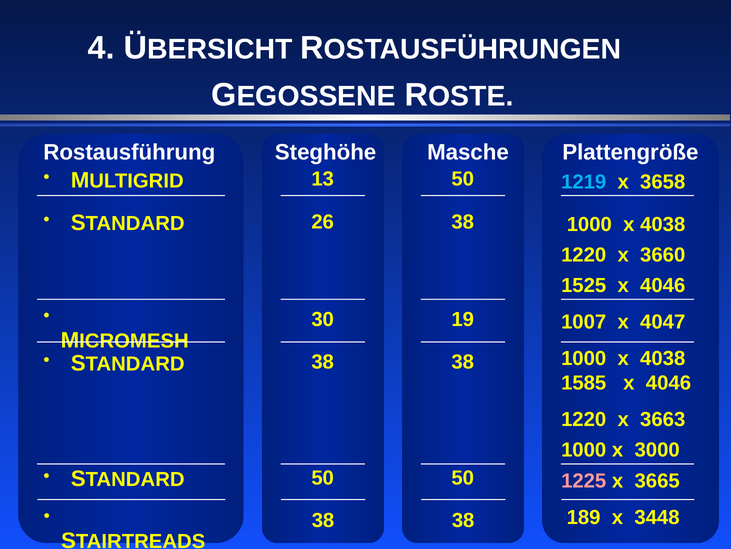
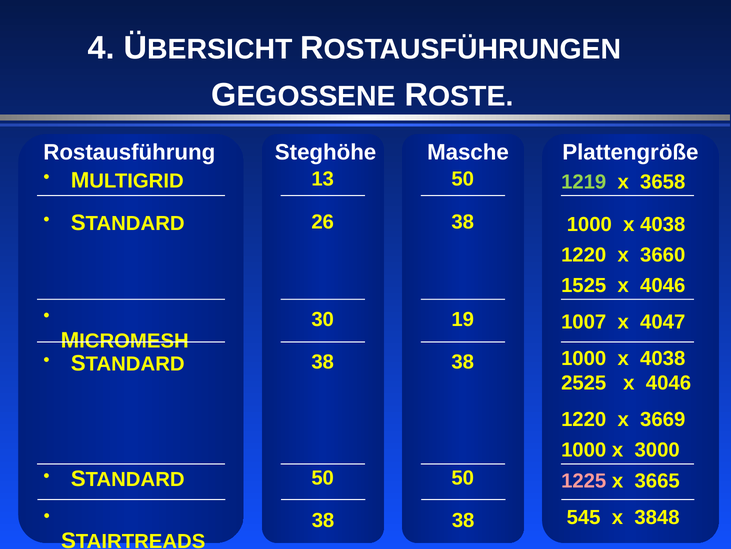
1219 colour: light blue -> light green (584, 182)
1585: 1585 -> 2525 (584, 383)
3663: 3663 -> 3669 (663, 419)
189: 189 -> 545 (584, 517)
3448: 3448 -> 3848 (657, 517)
